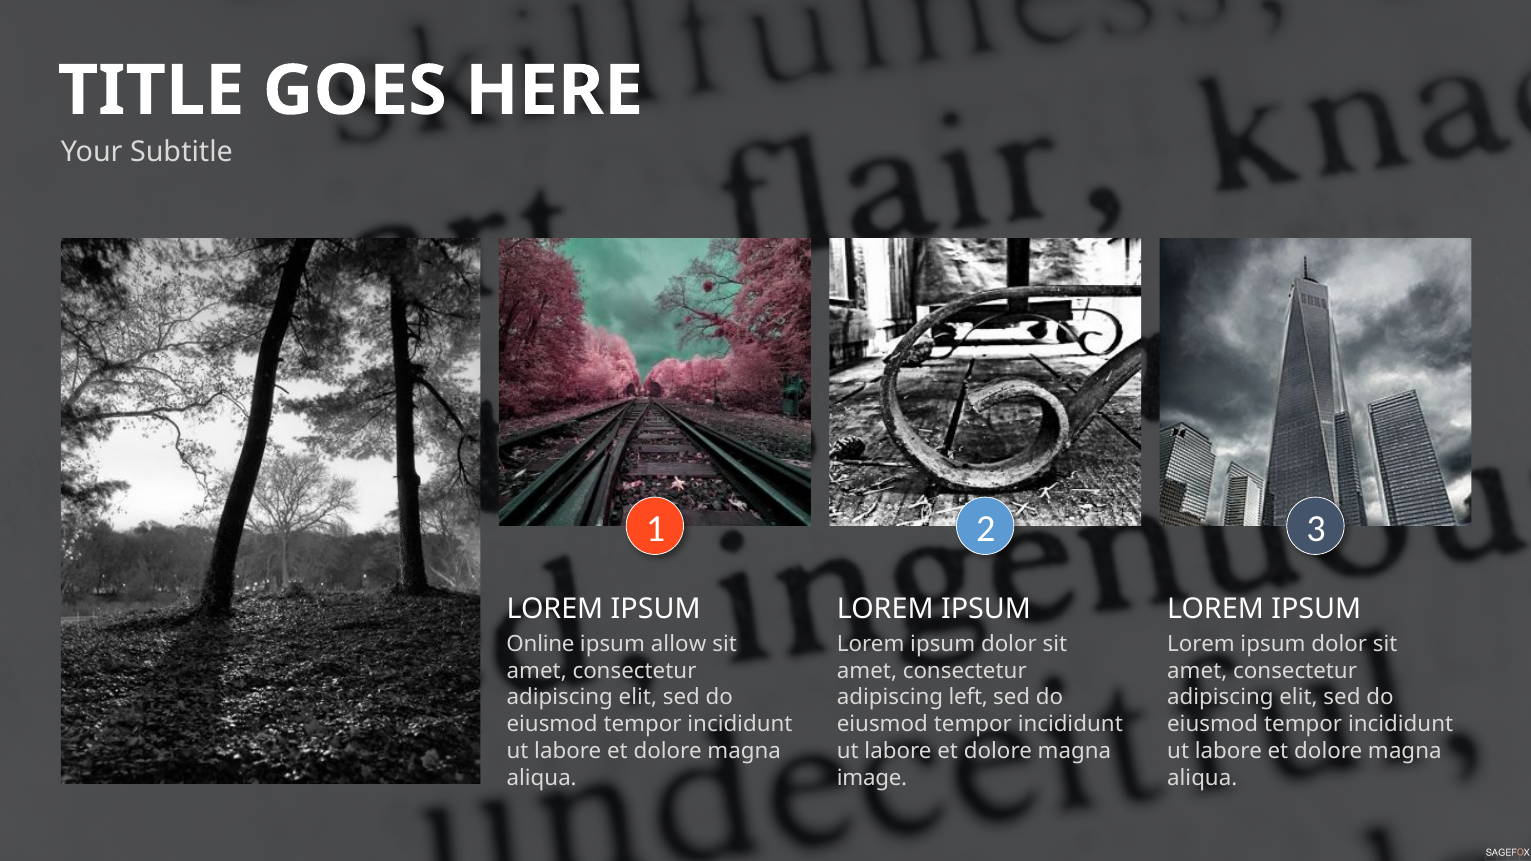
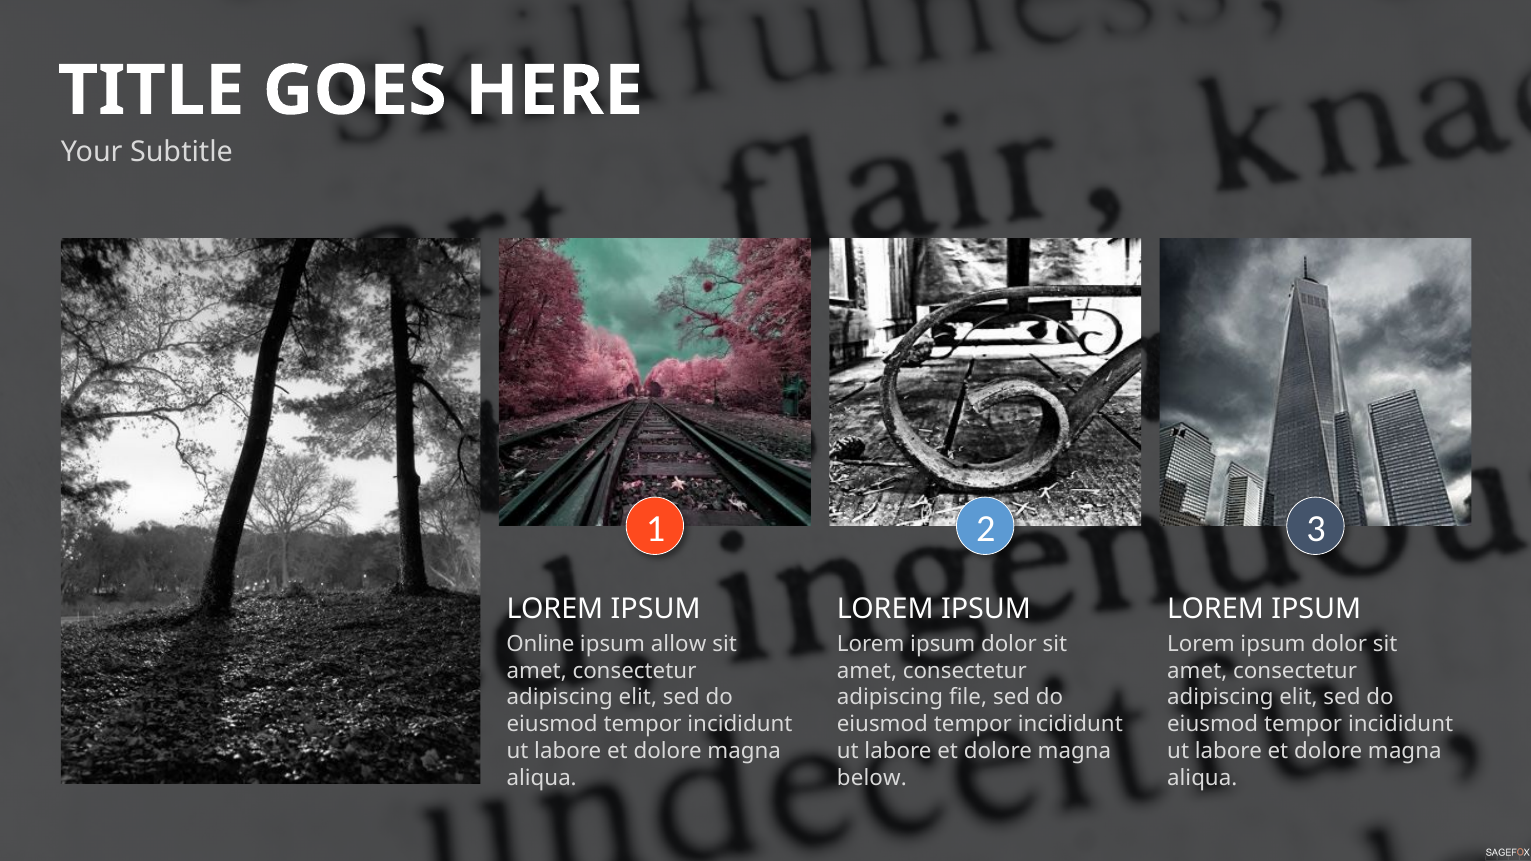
left: left -> file (968, 698)
image: image -> below (872, 778)
